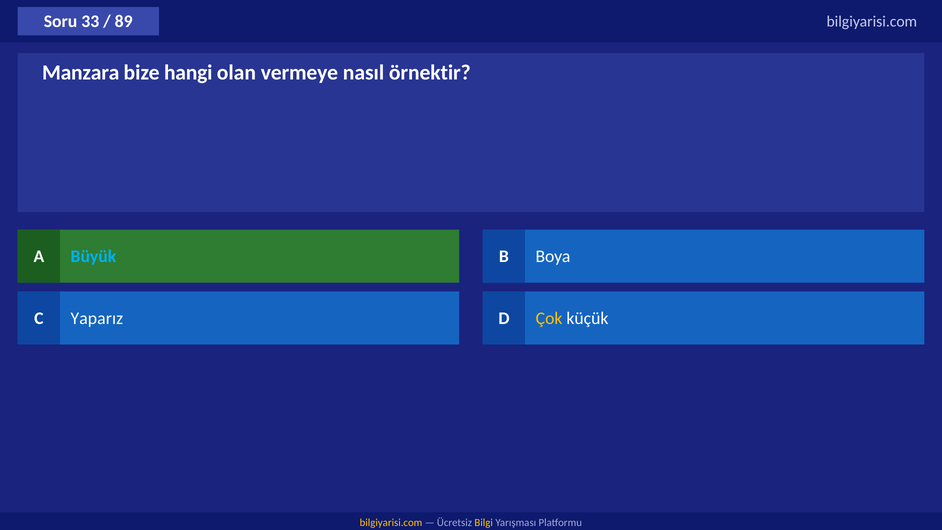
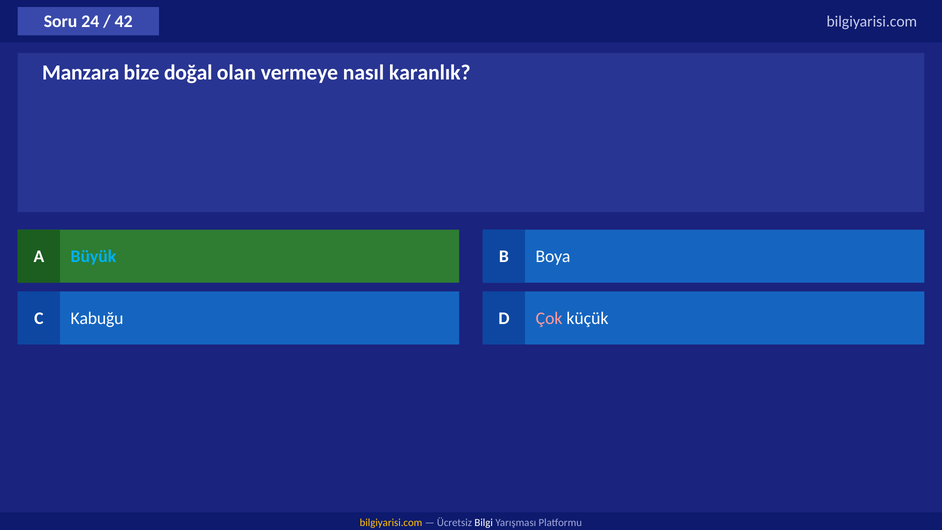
33: 33 -> 24 (90, 22)
89: 89 -> 42 (124, 22)
hangi: hangi -> doğal (188, 73)
örnektir: örnektir -> karanlık (430, 73)
Yaparız: Yaparız -> Kabuğu (97, 318)
Çok colour: yellow -> pink (549, 318)
Bilgi colour: yellow -> white (484, 523)
